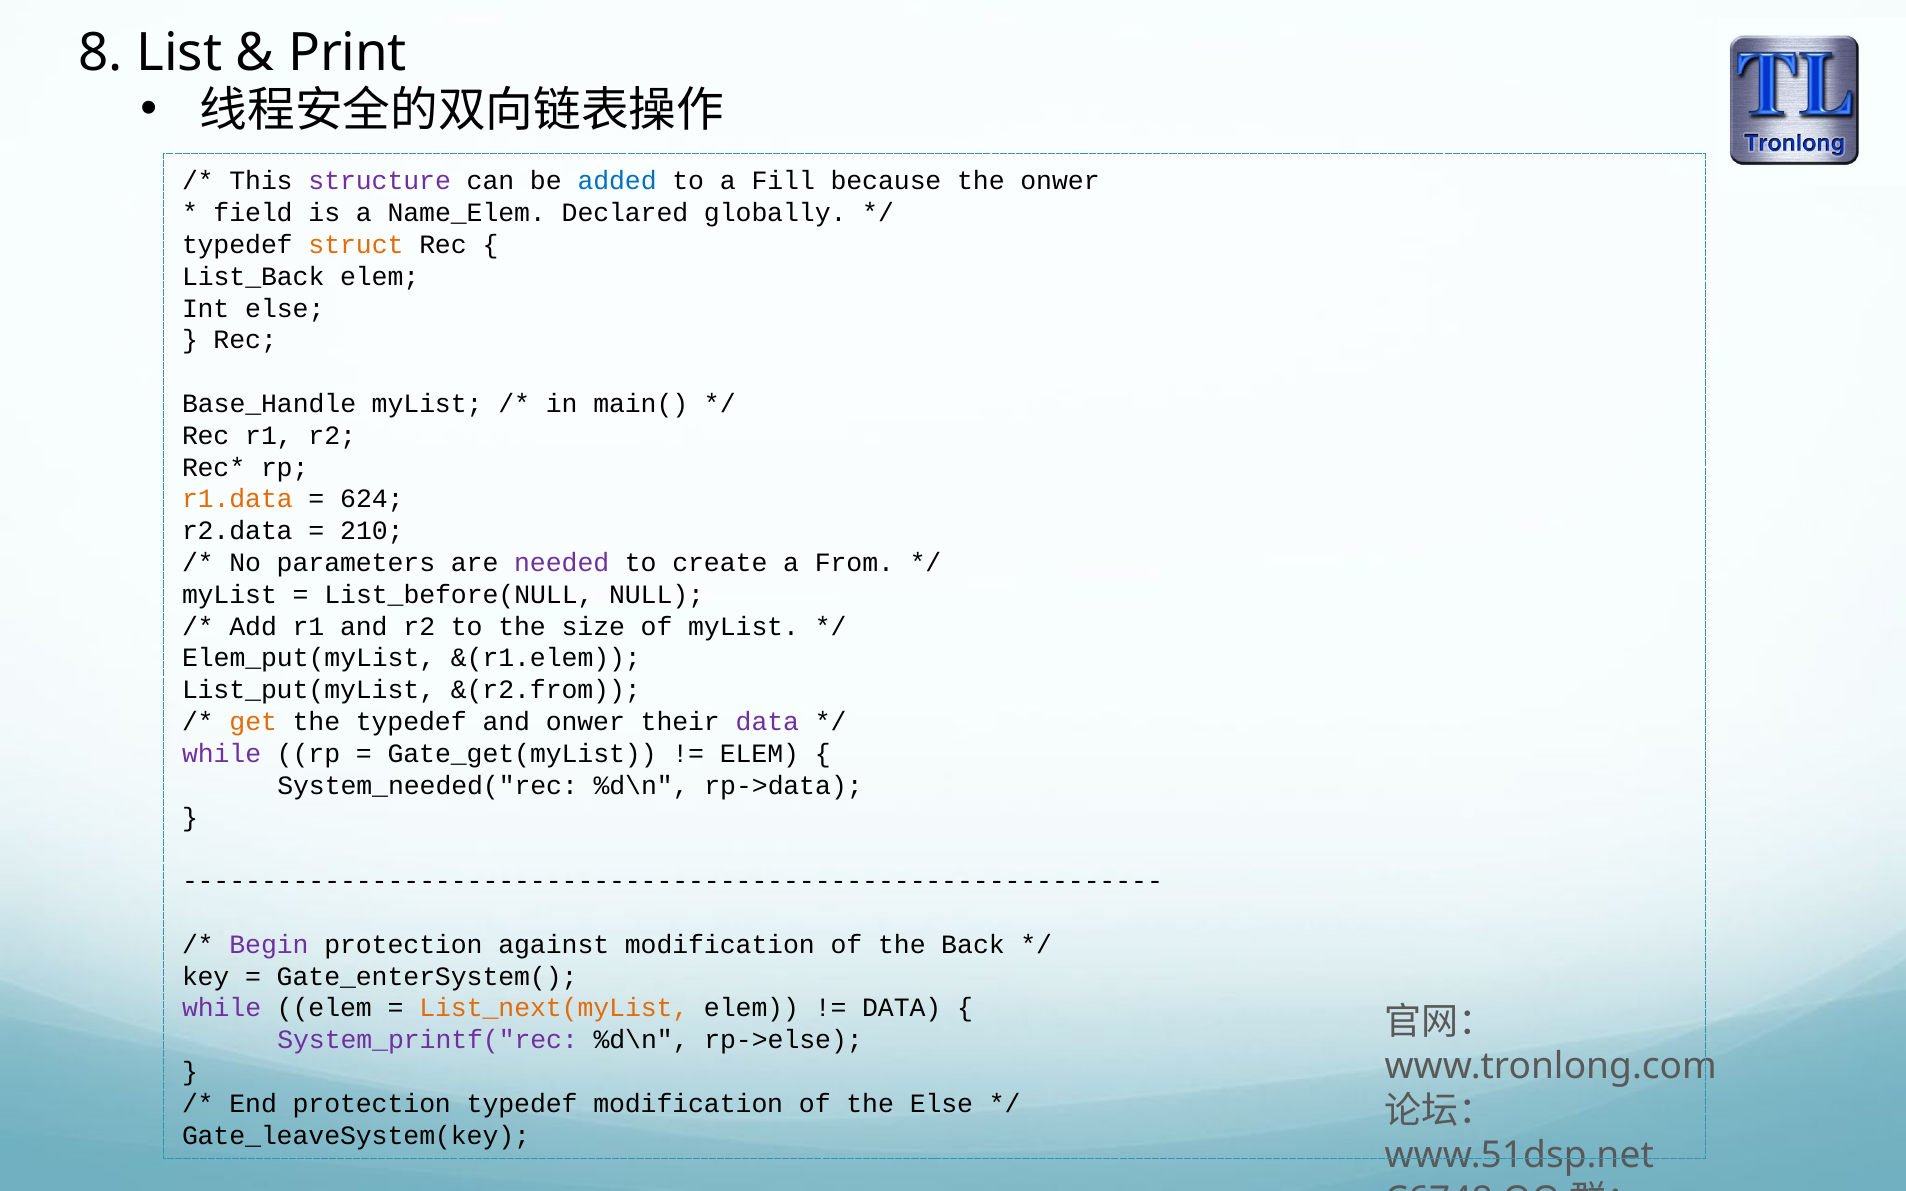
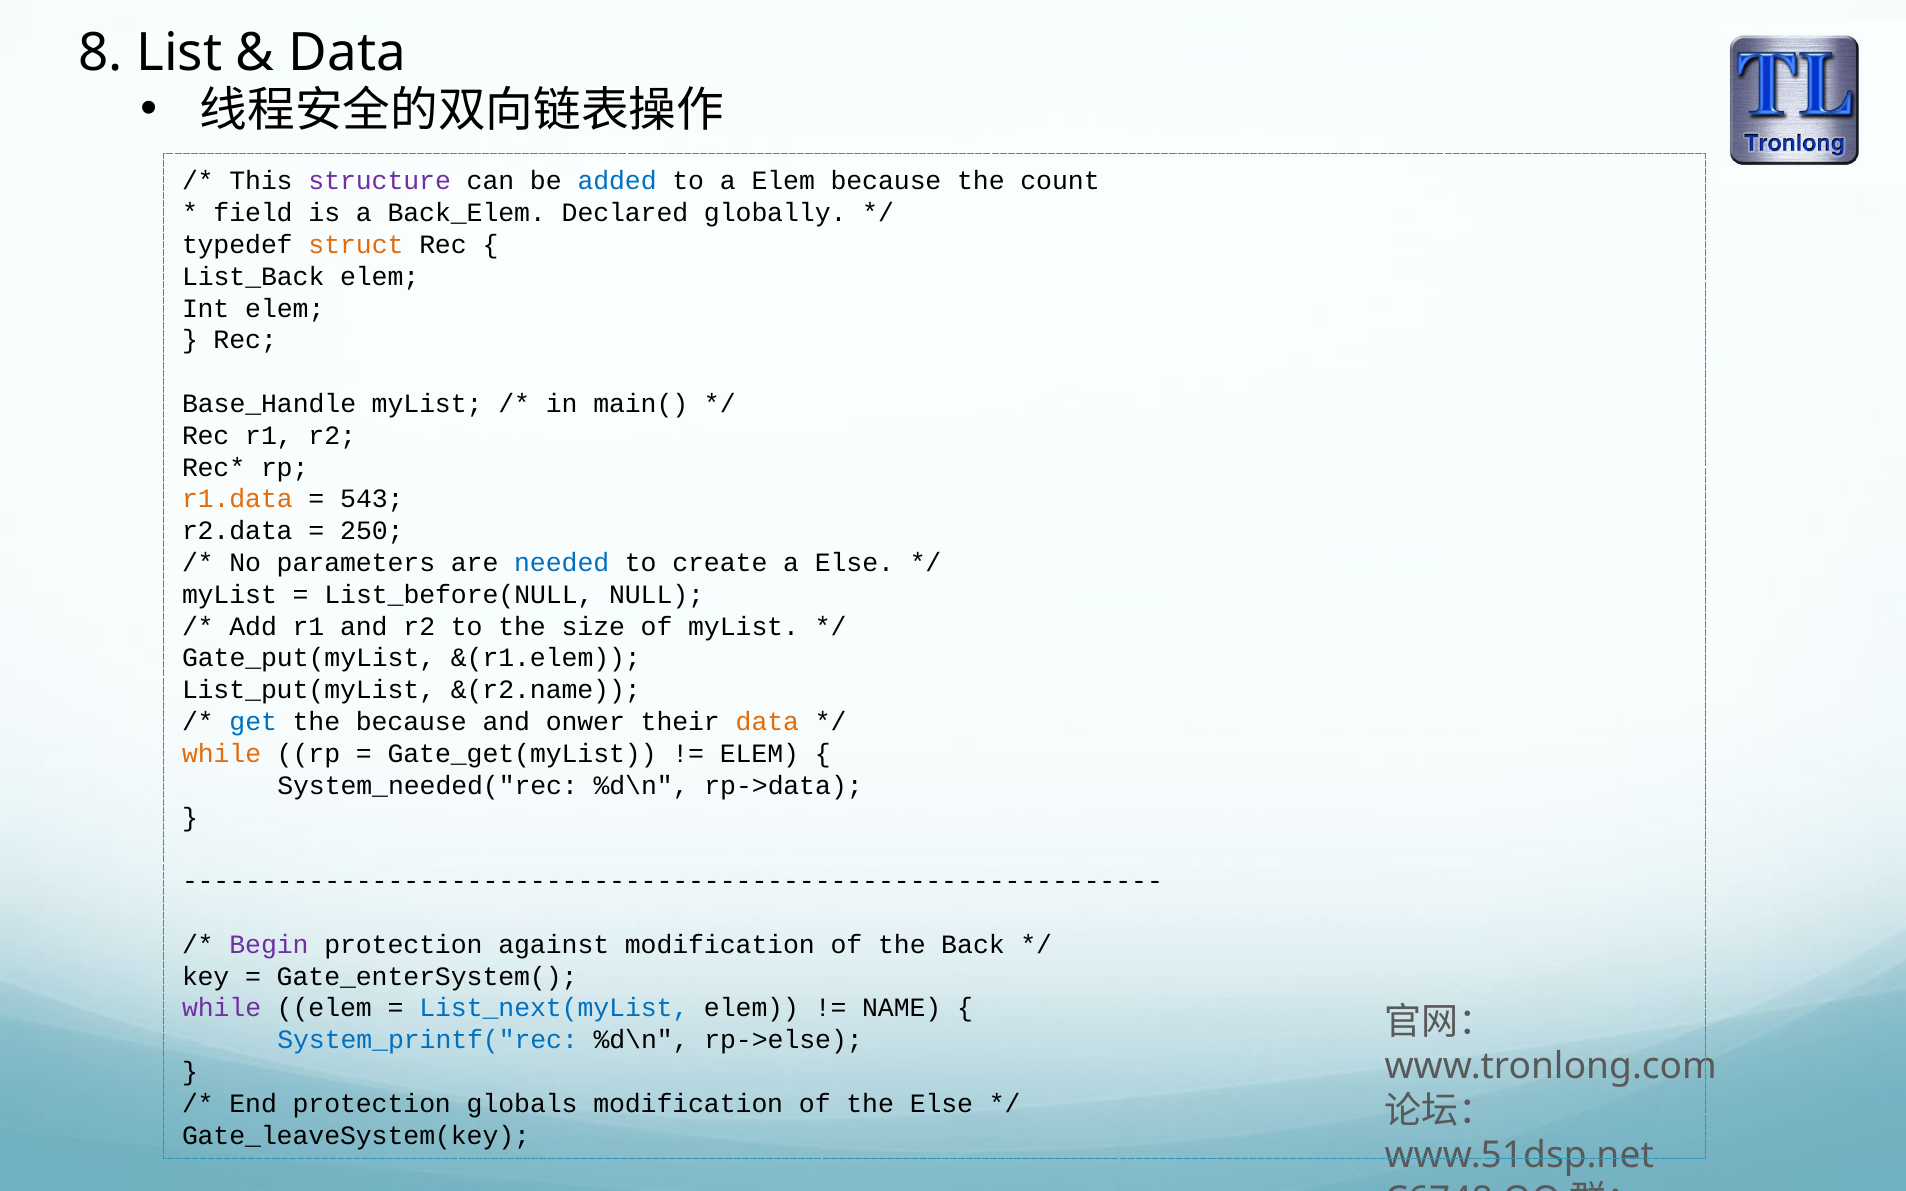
Print: Print -> Data (347, 53)
a Fill: Fill -> Elem (783, 181)
the onwer: onwer -> count (1060, 181)
Name_Elem: Name_Elem -> Back_Elem (467, 213)
Int else: else -> elem (285, 308)
624: 624 -> 543 (372, 499)
210: 210 -> 250 (372, 531)
needed colour: purple -> blue (562, 563)
a From: From -> Else (854, 563)
Elem_put(myList: Elem_put(myList -> Gate_put(myList (309, 658)
&(r2.from: &(r2.from -> &(r2.name (546, 690)
get colour: orange -> blue (253, 722)
the typedef: typedef -> because (411, 722)
data colour: purple -> orange (767, 722)
while colour: purple -> orange (222, 754)
List_next(myList colour: orange -> blue (554, 1008)
DATA: DATA -> NAME (902, 1008)
System_printf("rec colour: purple -> blue (428, 1040)
protection typedef: typedef -> globals (522, 1104)
